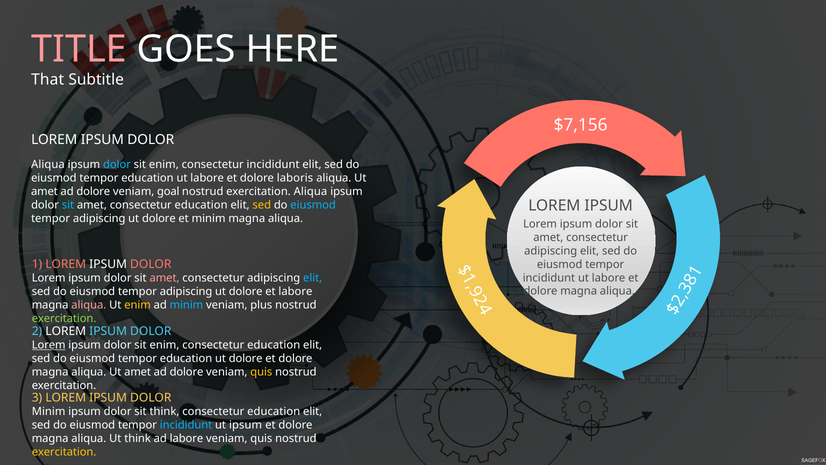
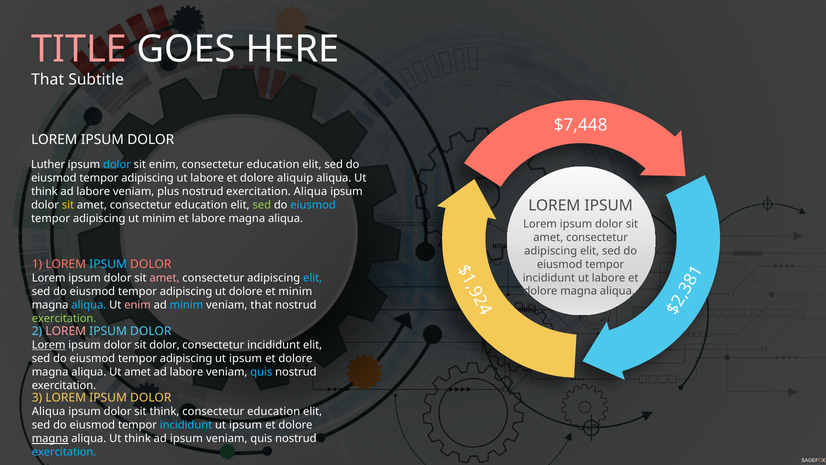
$7,156: $7,156 -> $7,448 (581, 125)
Aliqua: Aliqua -> Luther (48, 164)
incididunt: incididunt -> education (273, 164)
education: education -> adipiscing (148, 178)
laboris: laboris -> aliquip (295, 178)
amet: amet -> think (44, 191)
dolore: dolore -> labore (93, 191)
goal: goal -> plus (168, 191)
sit colour: light blue -> yellow (68, 205)
sed colour: yellow -> light green (262, 205)
dolore: dolore -> minim (159, 218)
et minim: minim -> labore (209, 218)
IPSUM colour: white -> light blue (108, 264)
et labore: labore -> minim (295, 291)
aliqua colour: pink -> light blue (89, 305)
enim colour: yellow -> pink (138, 305)
veniam plus: plus -> that (261, 305)
LOREM colour: white -> pink (66, 331)
enim: enim -> dolor (165, 345)
education: education -> incididunt (274, 345)
education: education -> adipiscing (186, 358)
dolore: dolore -> ipsum (246, 358)
dolore: dolore -> labore (186, 372)
quis colour: yellow -> light blue (261, 372)
Minim: Minim -> Aliqua (49, 411)
magna underline: none -> present (50, 438)
ad labore: labore -> ipsum (186, 438)
exercitation colour: yellow -> light blue (64, 452)
